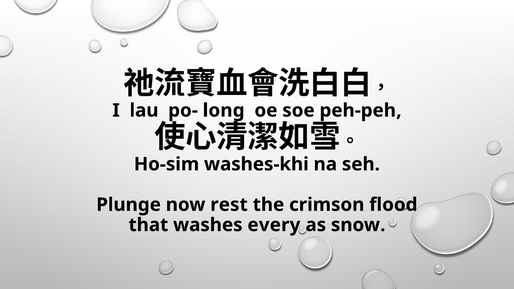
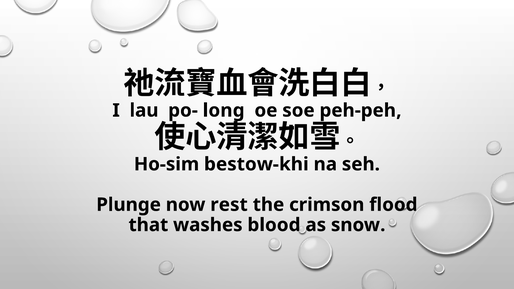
washes-khi: washes-khi -> bestow-khi (256, 164)
every: every -> blood (274, 225)
